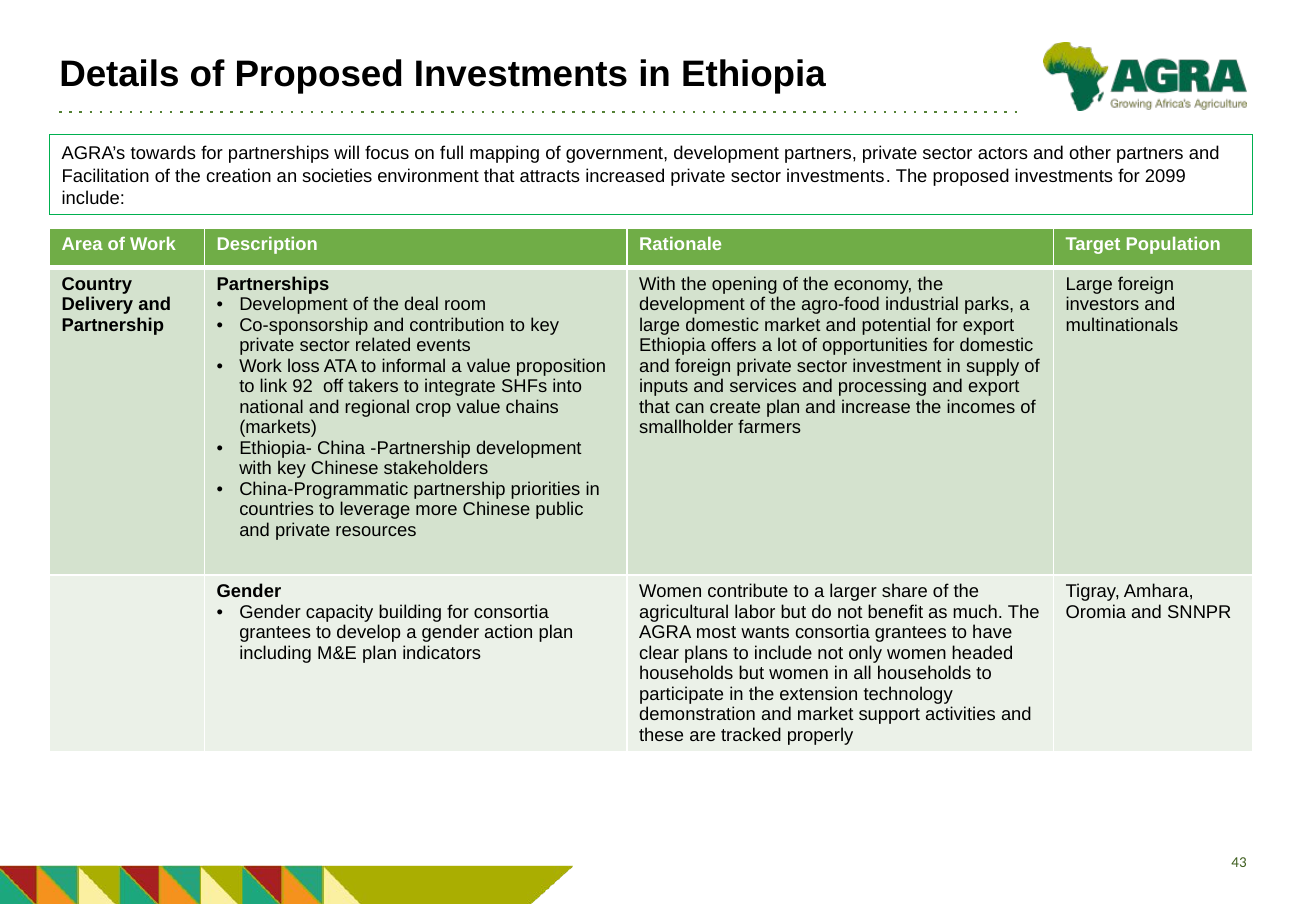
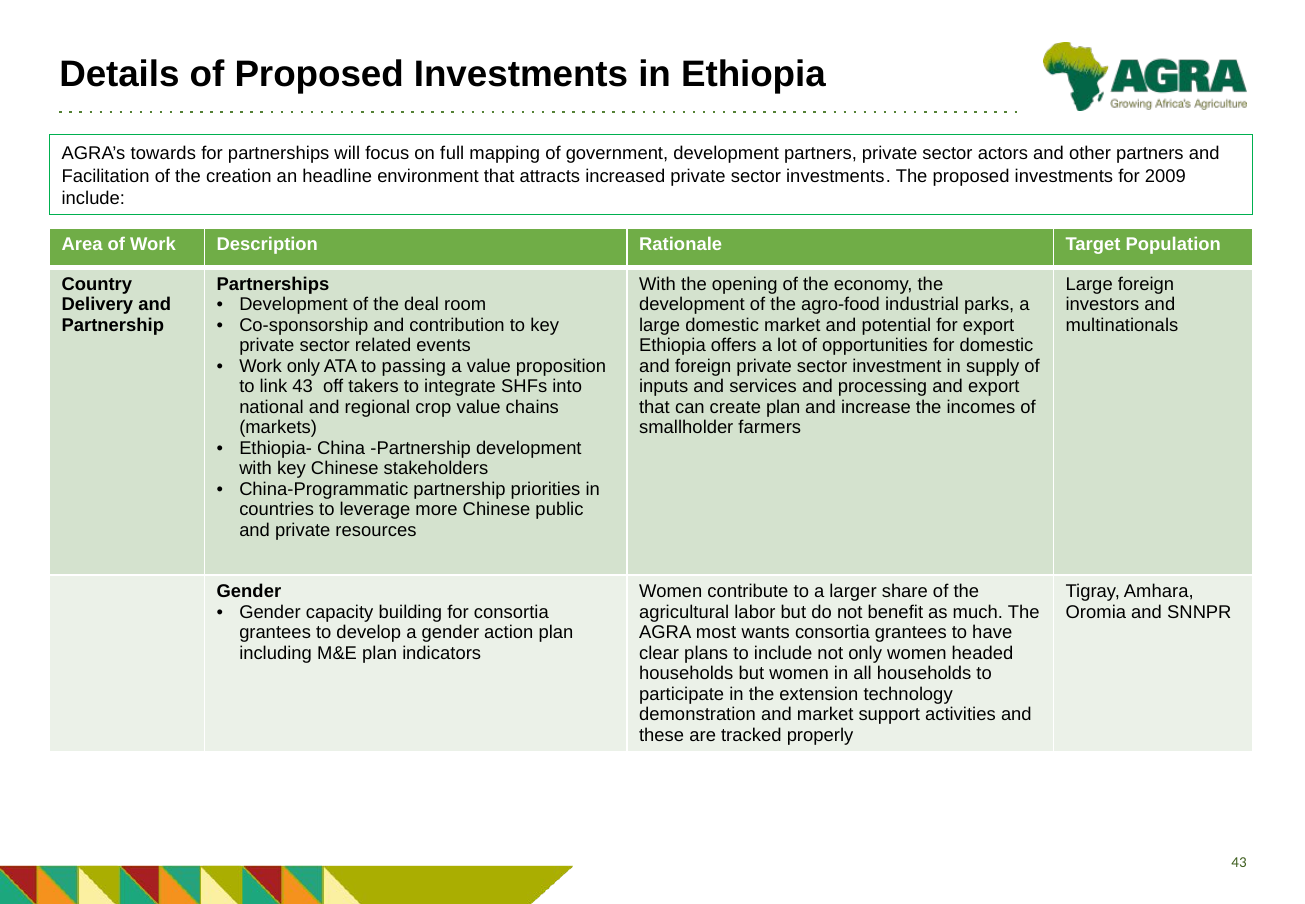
societies: societies -> headline (337, 176)
2099: 2099 -> 2009 (1165, 176)
Work loss: loss -> only (303, 366)
informal: informal -> passing (414, 366)
link 92: 92 -> 43 (303, 386)
